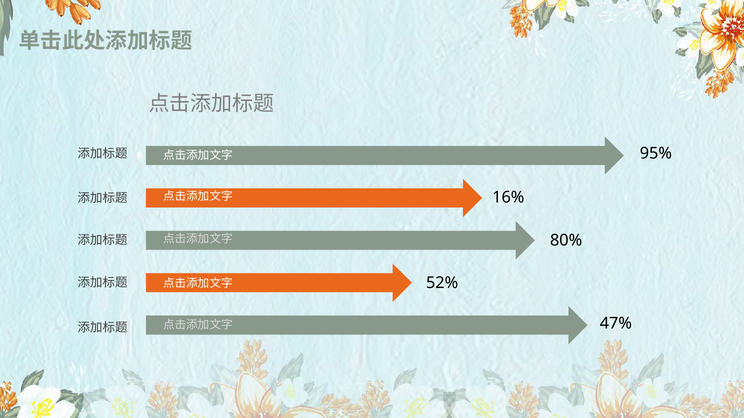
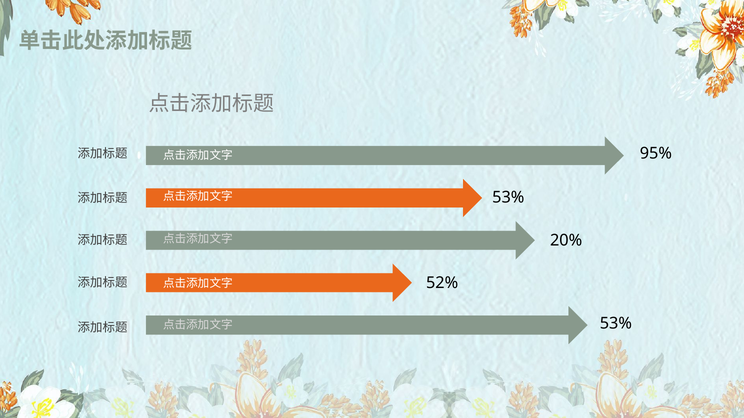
16%: 16% -> 53% (508, 198)
80%: 80% -> 20% (566, 240)
47%: 47% -> 53% (616, 324)
